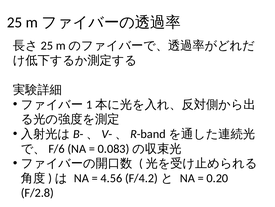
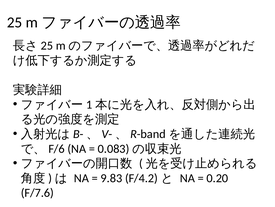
4.56: 4.56 -> 9.83 (111, 178)
F/2.8: F/2.8 -> F/7.6 (37, 192)
